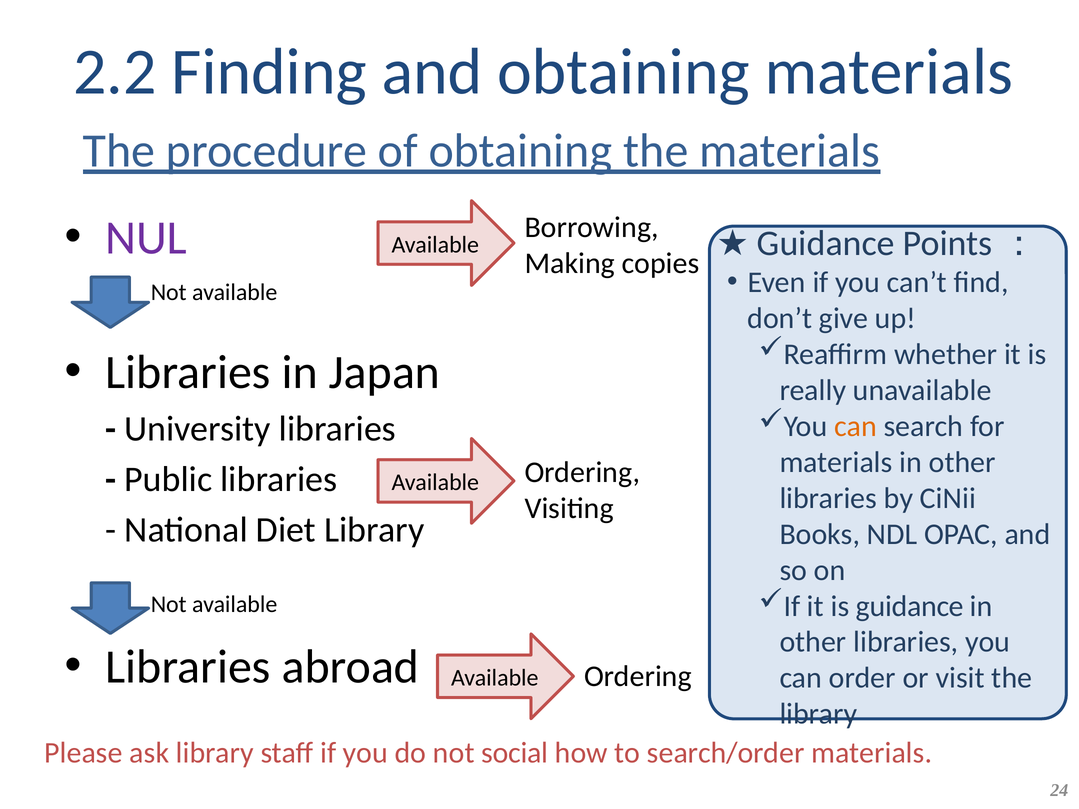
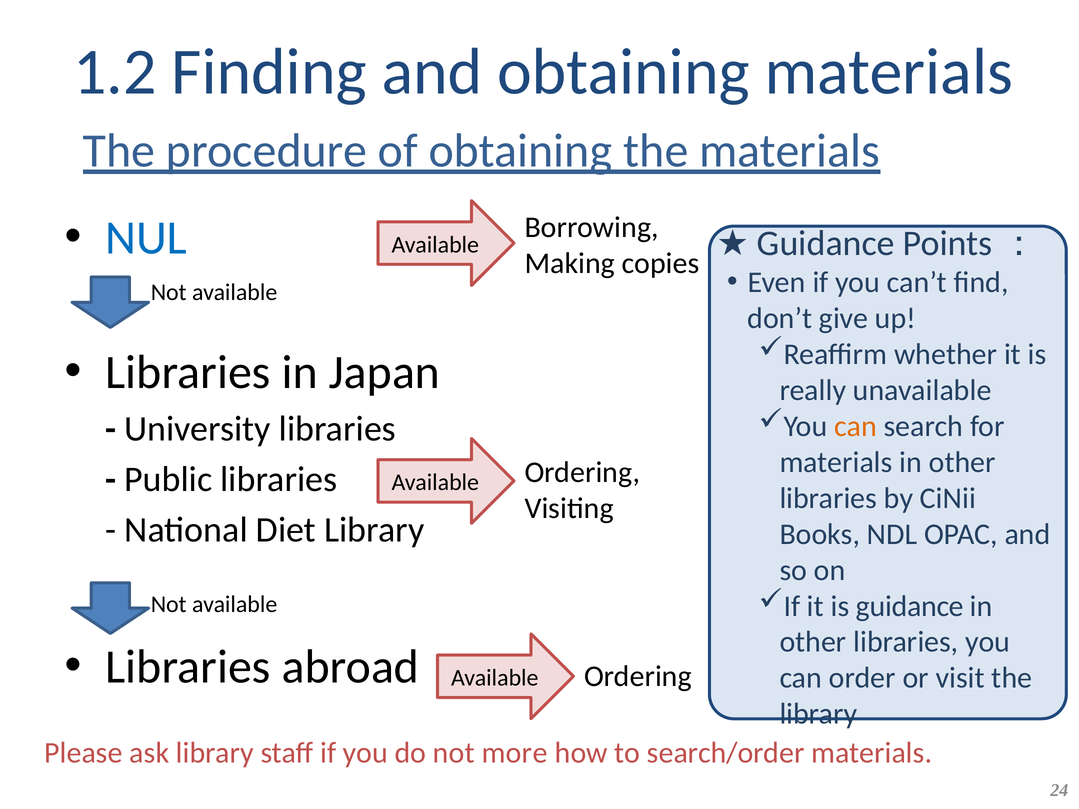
2.2: 2.2 -> 1.2 (115, 72)
NUL colour: purple -> blue (146, 238)
social: social -> more (515, 753)
